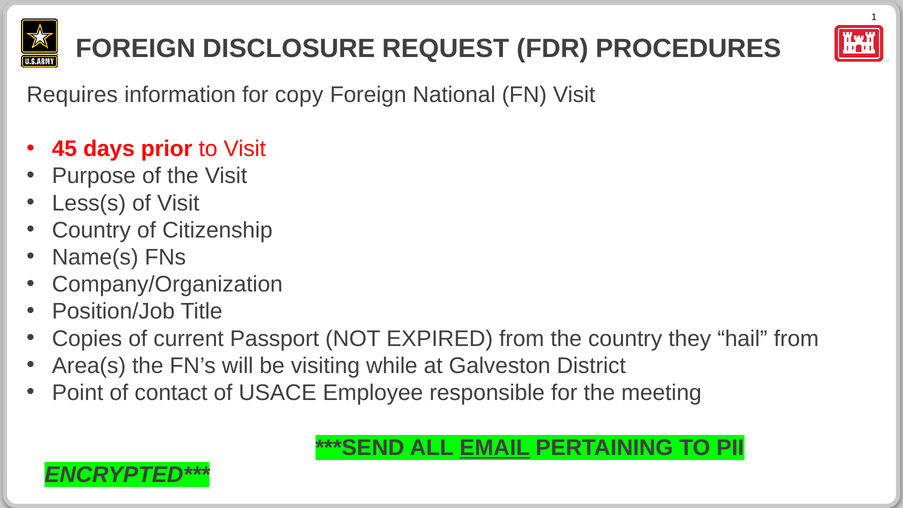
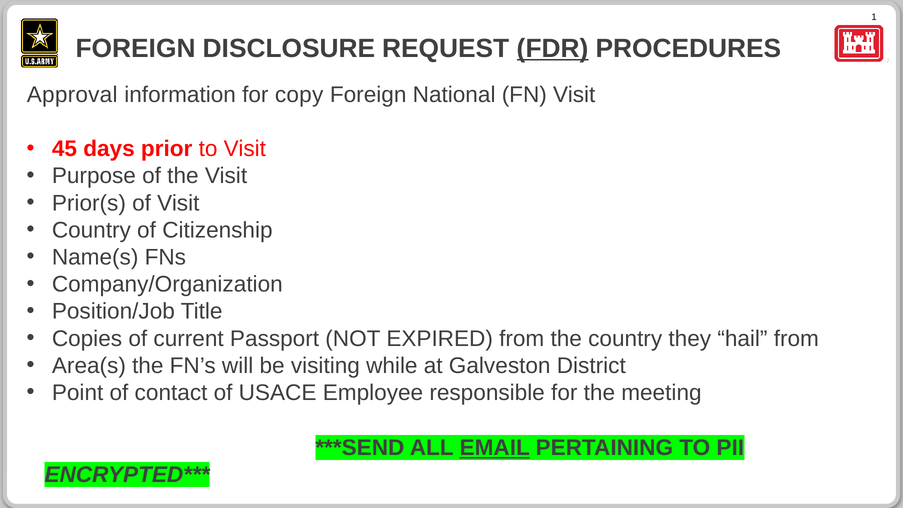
FDR underline: none -> present (553, 48)
Requires: Requires -> Approval (72, 95)
Less(s: Less(s -> Prior(s (89, 203)
